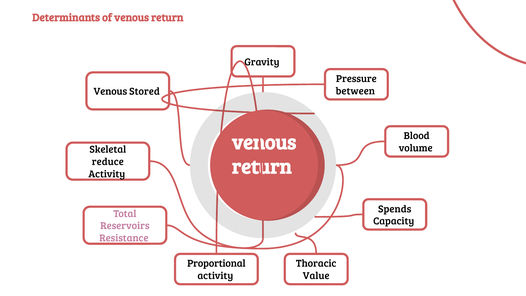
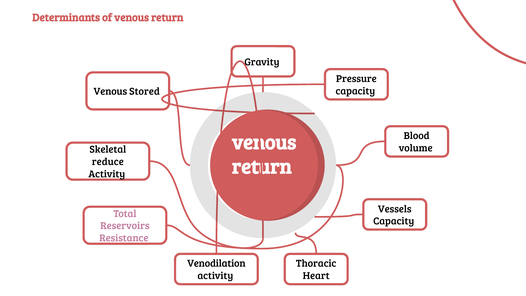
between: between -> capacity (355, 91)
Spends: Spends -> Vessels (395, 209)
Proportional: Proportional -> Venodilation (216, 264)
Value: Value -> Heart (316, 276)
